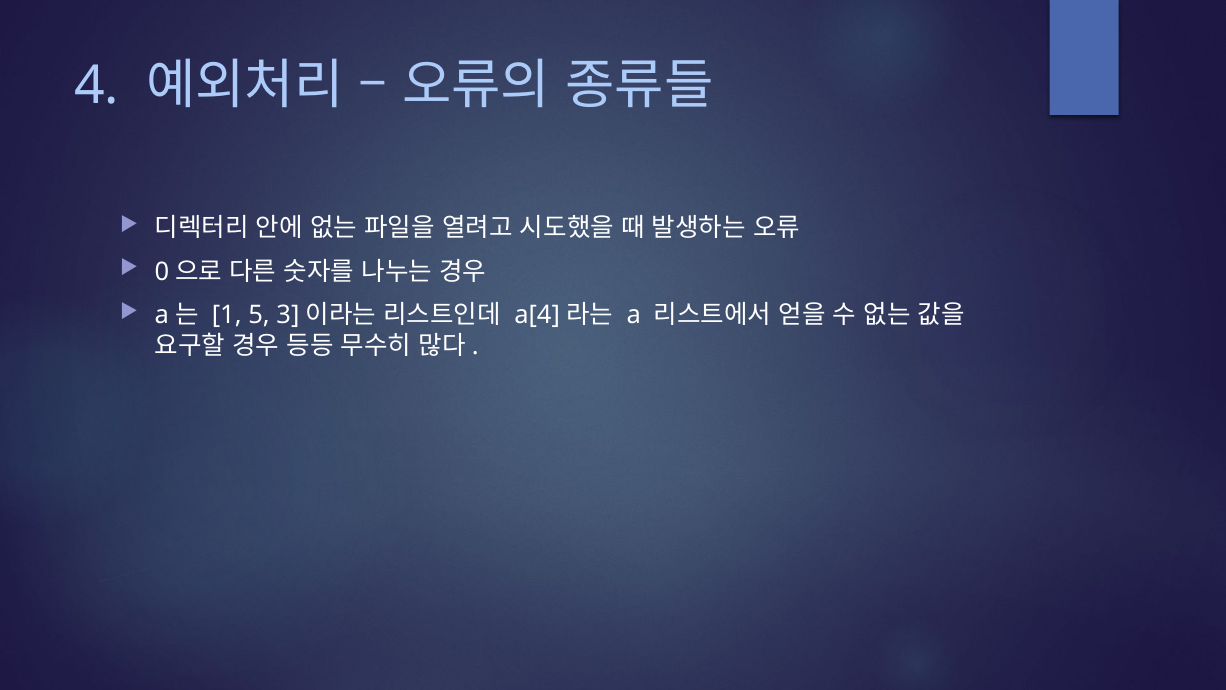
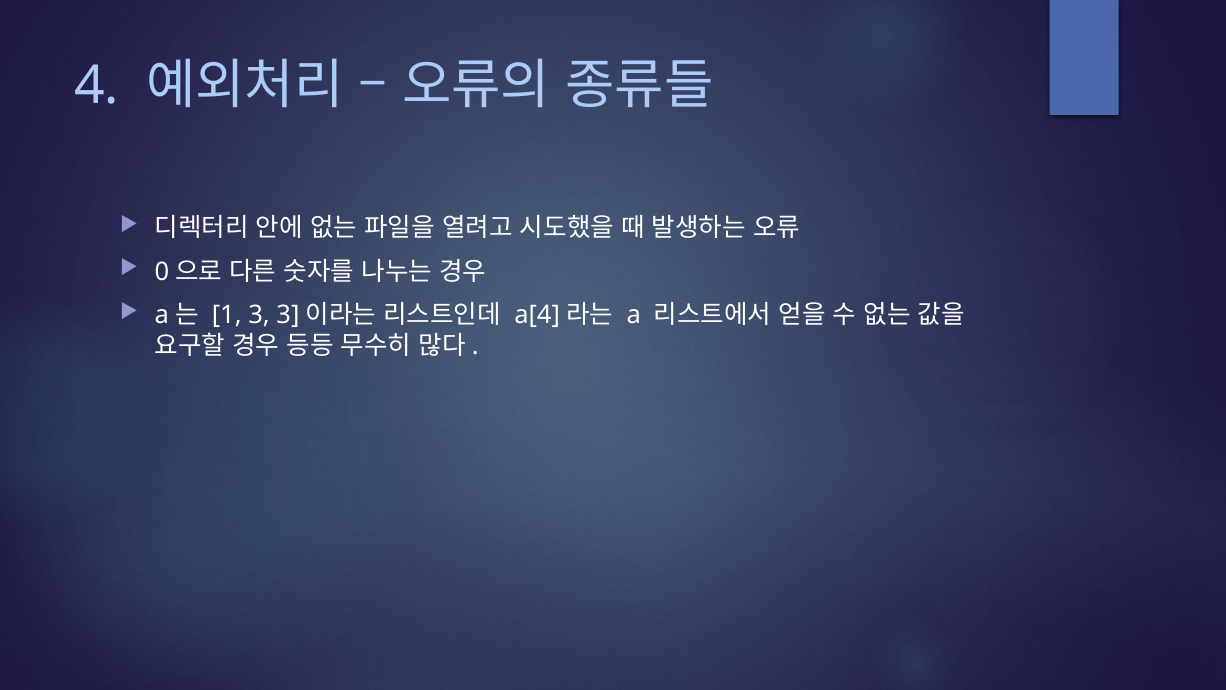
1 5: 5 -> 3 (259, 315)
